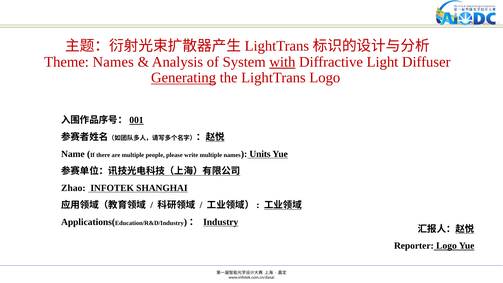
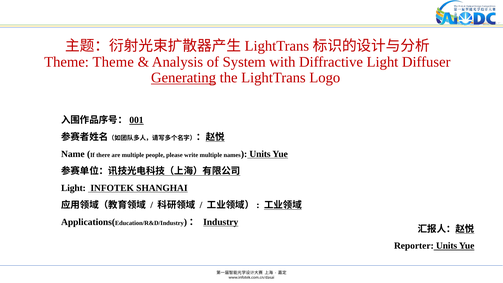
Theme Names: Names -> Theme (113, 62)
with underline: present -> none (282, 62)
Zhao: Zhao -> Light (73, 188)
Reporter Logo: Logo -> Units (447, 246)
